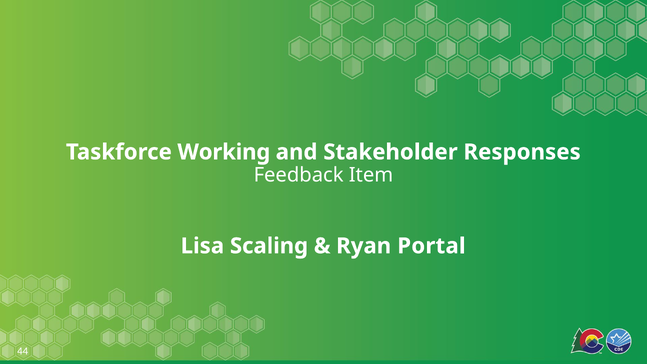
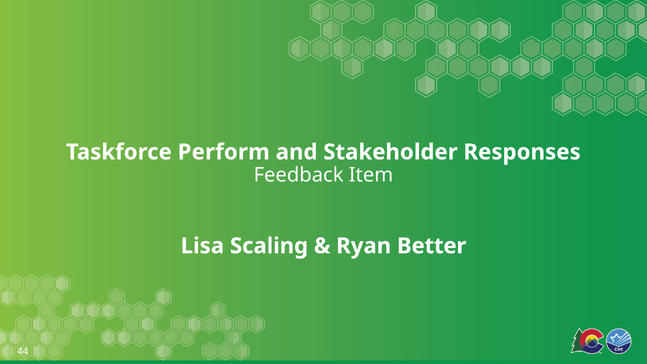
Working: Working -> Perform (224, 152)
Portal: Portal -> Better (432, 246)
